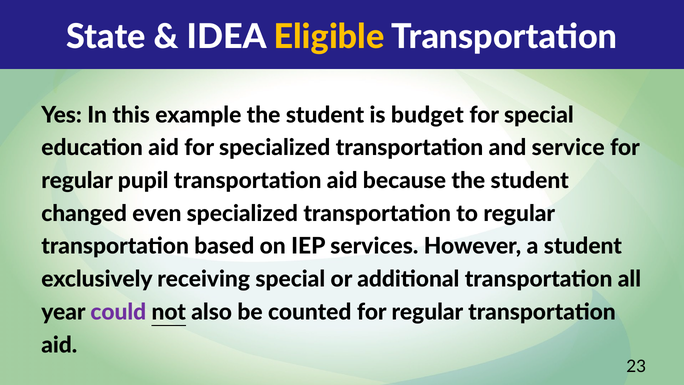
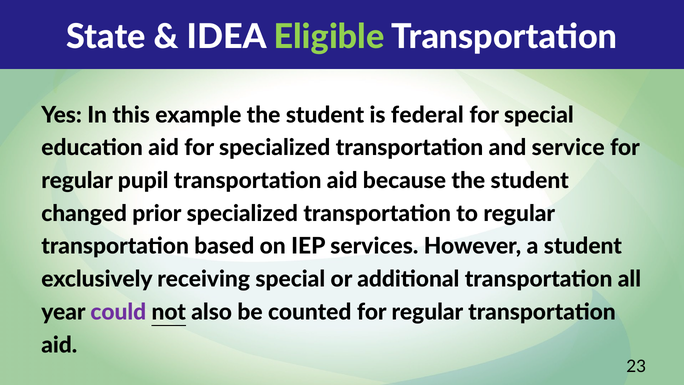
Eligible colour: yellow -> light green (329, 37)
budget: budget -> federal (427, 115)
even: even -> prior (157, 213)
